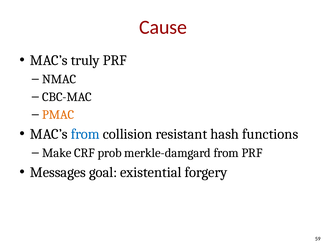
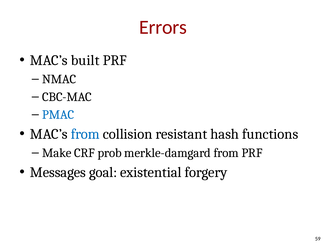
Cause: Cause -> Errors (163, 27)
truly: truly -> built (85, 60)
PMAC colour: orange -> blue (58, 114)
